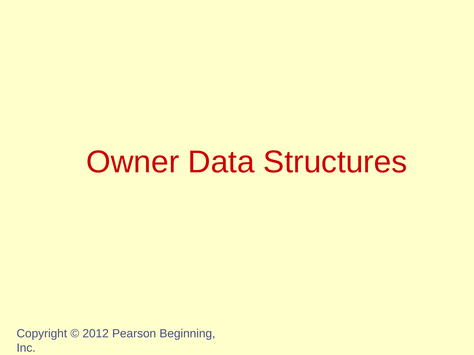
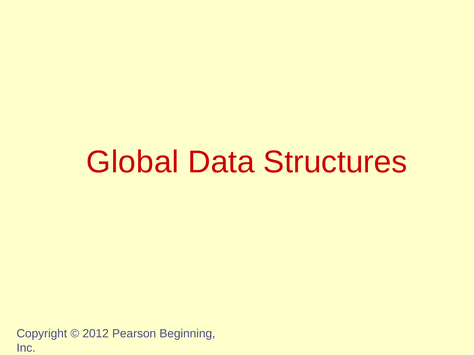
Owner: Owner -> Global (133, 162)
